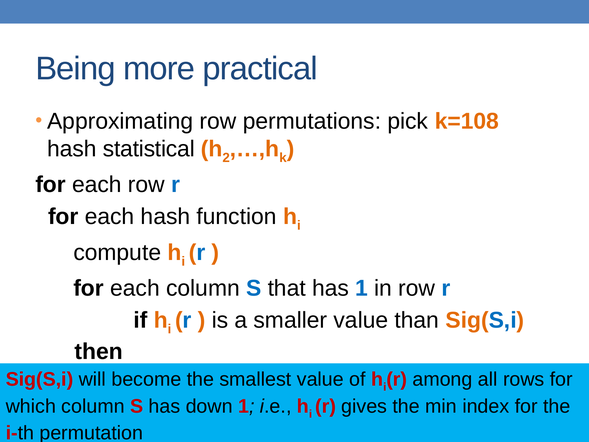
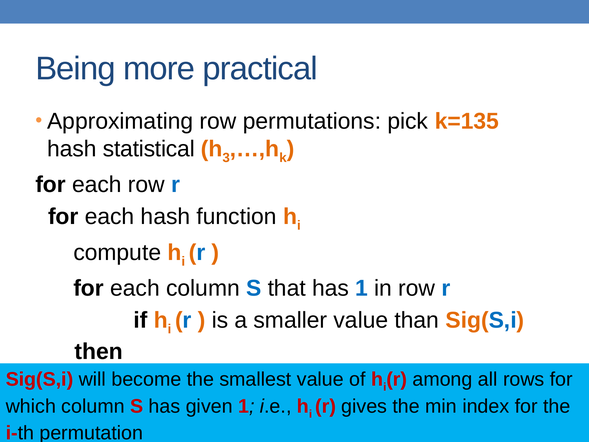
k=108: k=108 -> k=135 (467, 121)
2: 2 -> 3 (226, 158)
down: down -> given (209, 406)
